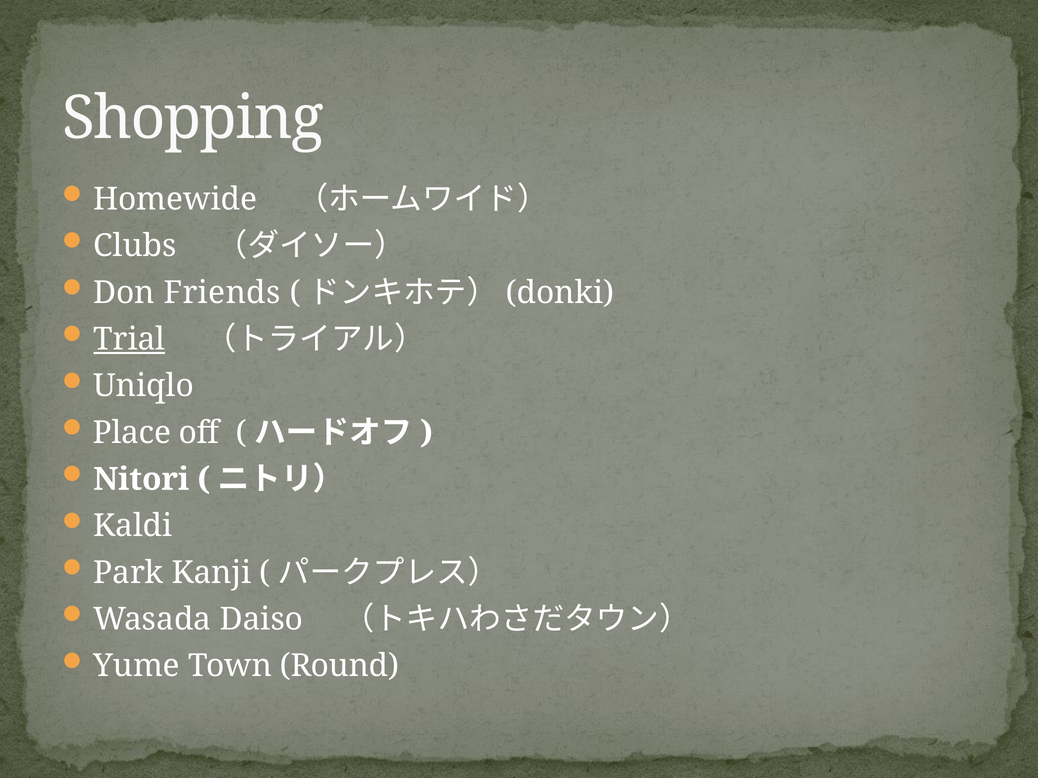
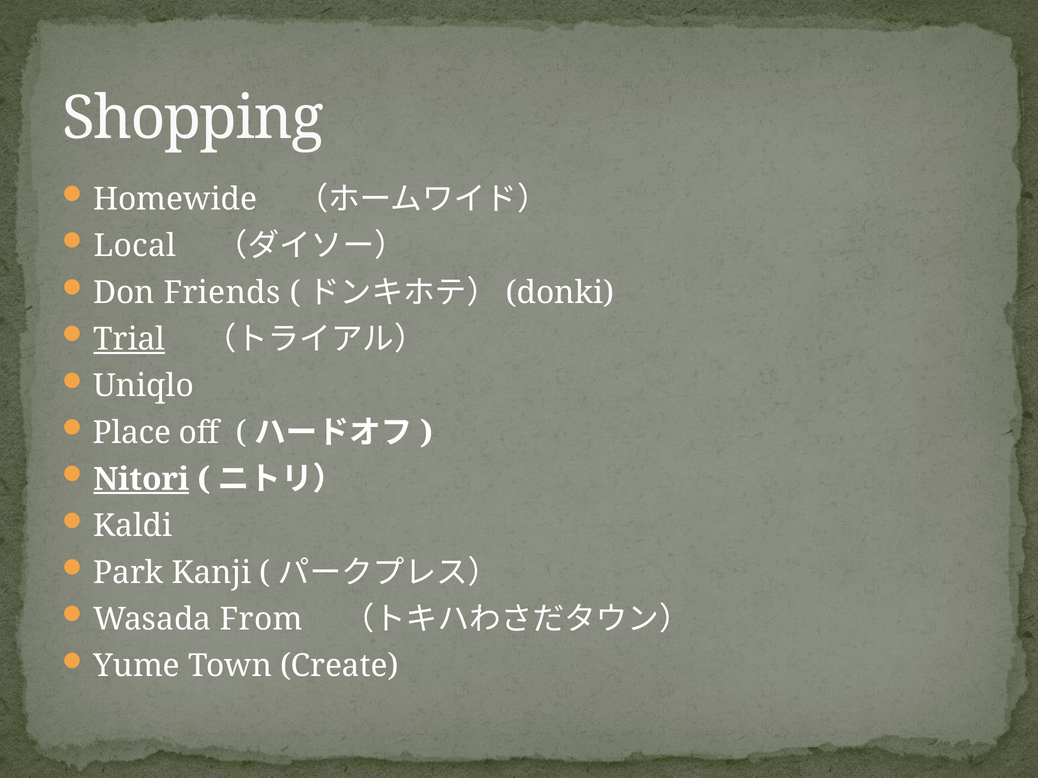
Clubs: Clubs -> Local (135, 246)
Nitori underline: none -> present (141, 480)
Daiso: Daiso -> From (261, 620)
Round: Round -> Create (339, 666)
